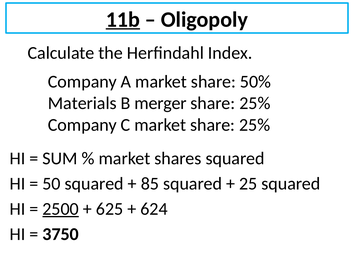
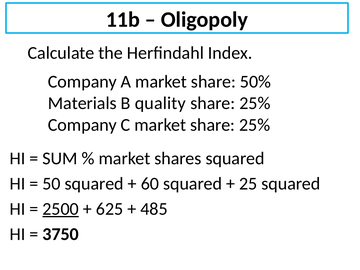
11b underline: present -> none (123, 19)
merger: merger -> quality (160, 103)
85: 85 -> 60 (150, 184)
624: 624 -> 485 (154, 209)
